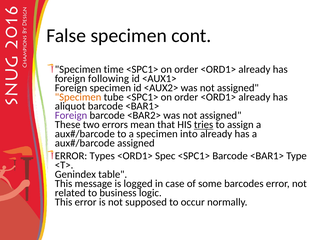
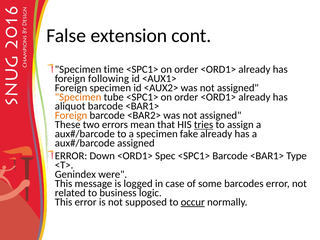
False specimen: specimen -> extension (129, 36)
Foreign colour: purple -> orange (71, 115)
into: into -> fake (189, 134)
Types: Types -> Down (102, 156)
table: table -> were (113, 174)
occur underline: none -> present (193, 202)
